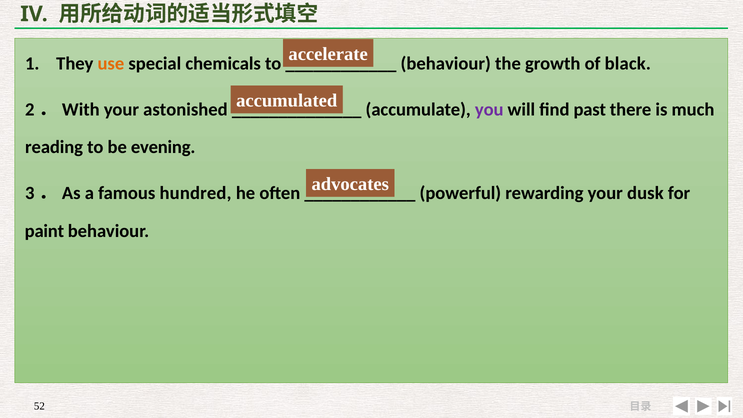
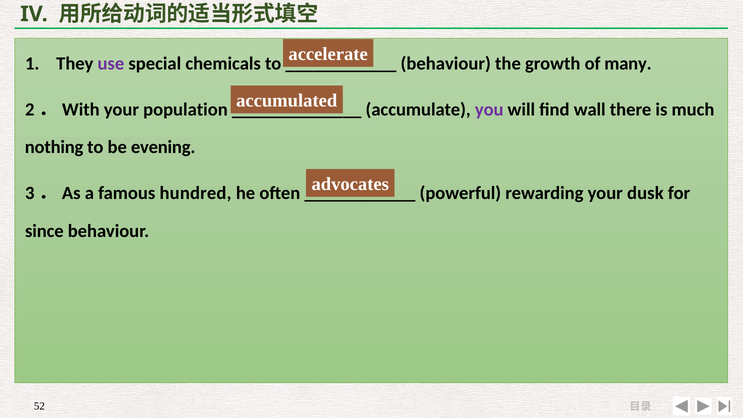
use colour: orange -> purple (111, 64)
black: black -> many (628, 64)
astonished: astonished -> population (185, 109)
past: past -> wall (590, 109)
reading: reading -> nothing (54, 147)
paint: paint -> since (44, 231)
